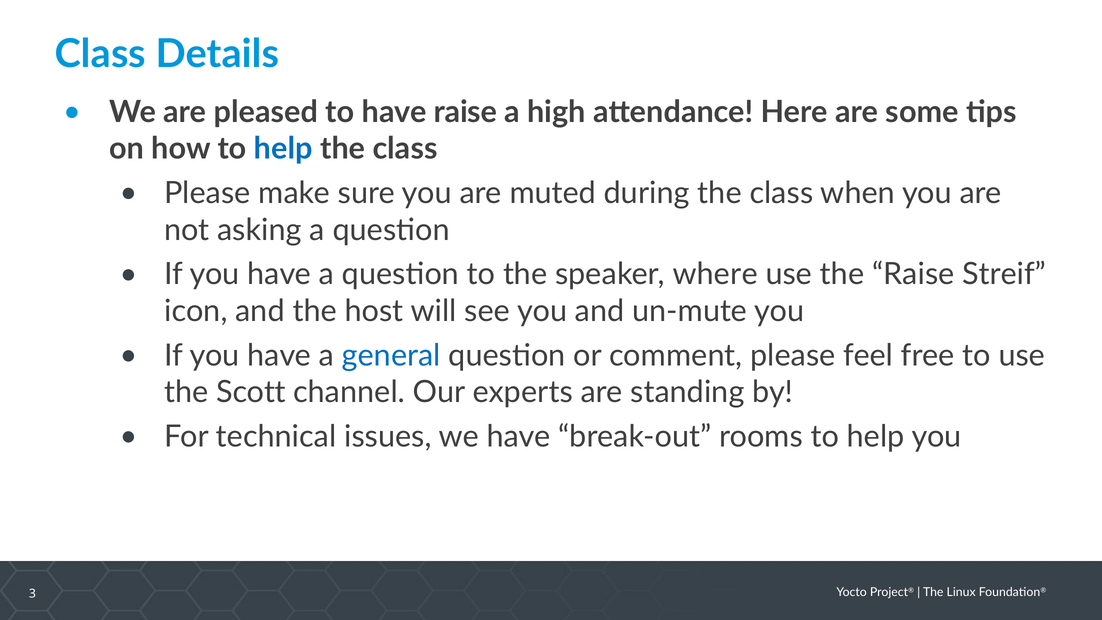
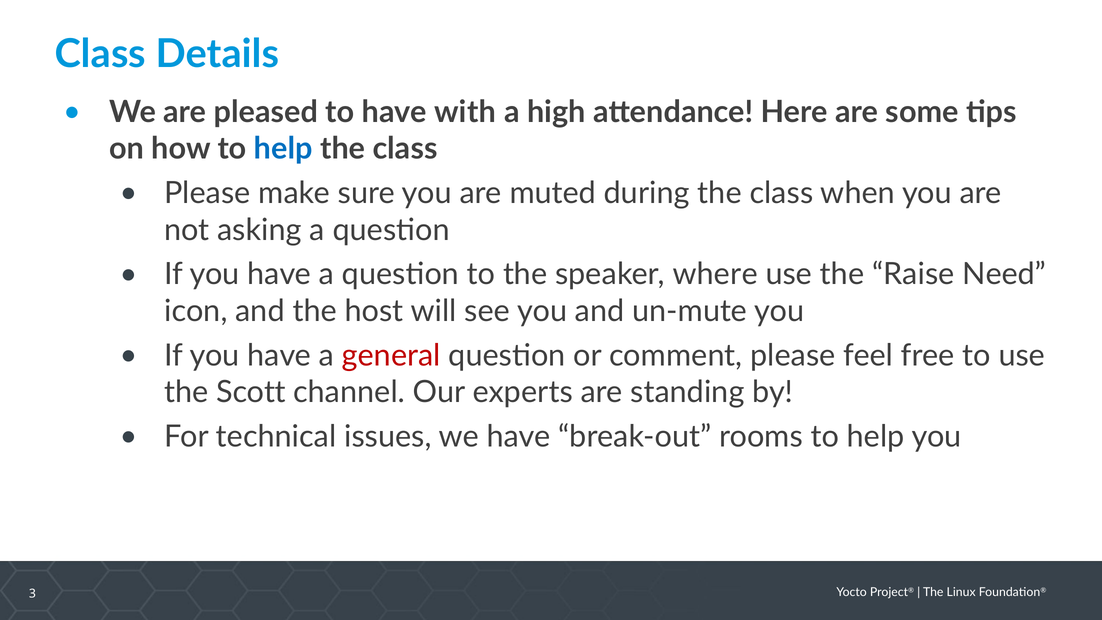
have raise: raise -> with (465, 112)
Streif: Streif -> Need (1004, 274)
general colour: blue -> red (391, 355)
